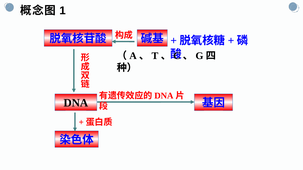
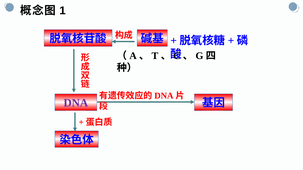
DNA colour: black -> purple (76, 103)
